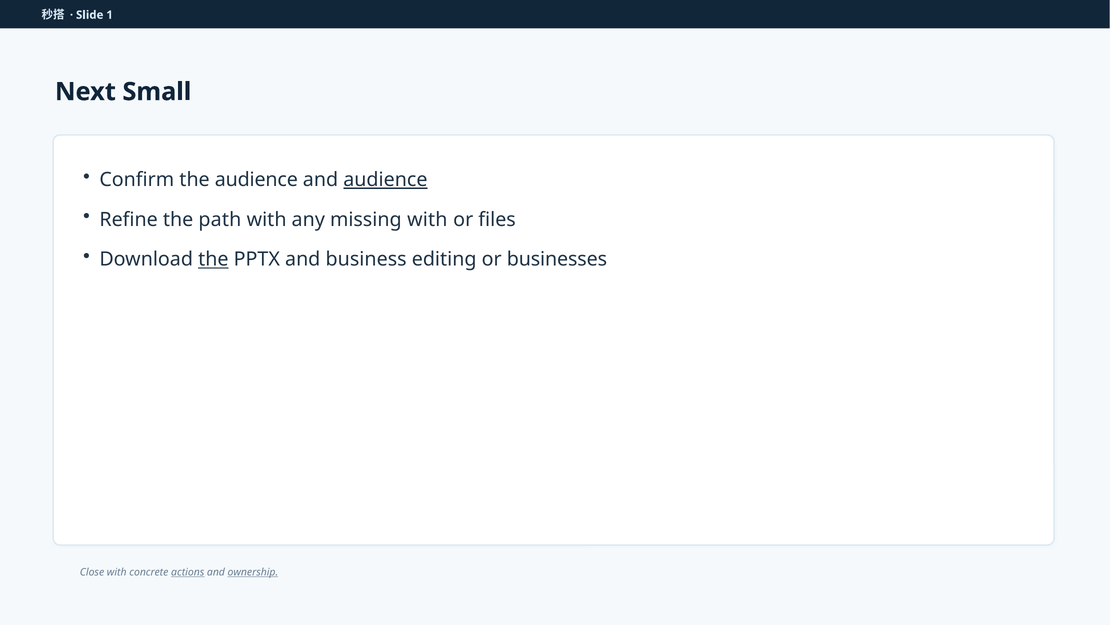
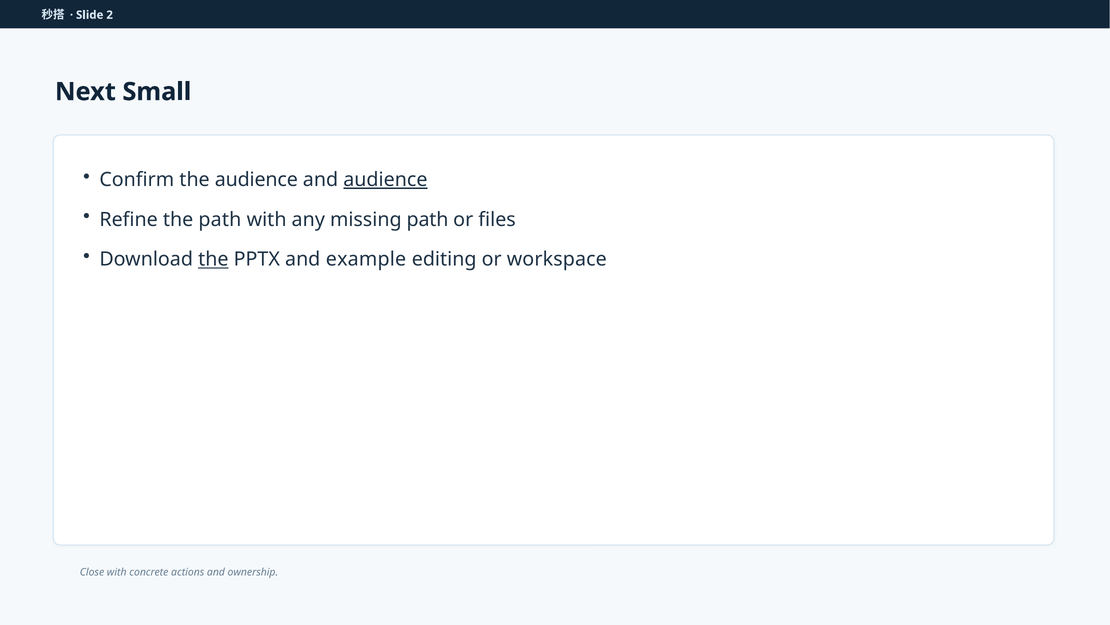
1: 1 -> 2 (110, 15)
missing with: with -> path (428, 219)
business: business -> example (366, 259)
businesses: businesses -> workspace (557, 259)
actions underline: present -> none (188, 572)
ownership underline: present -> none (253, 572)
